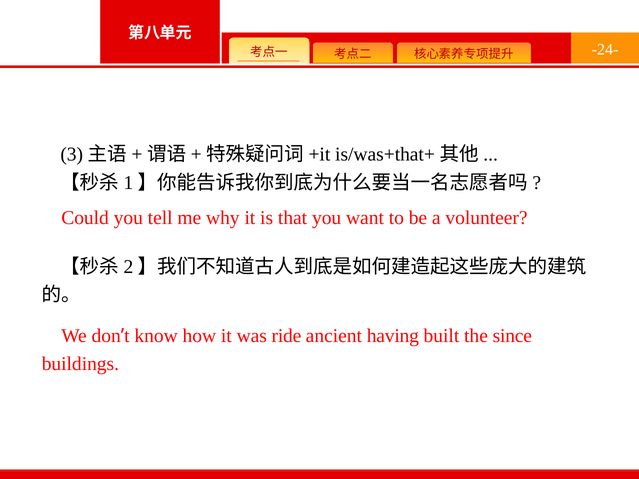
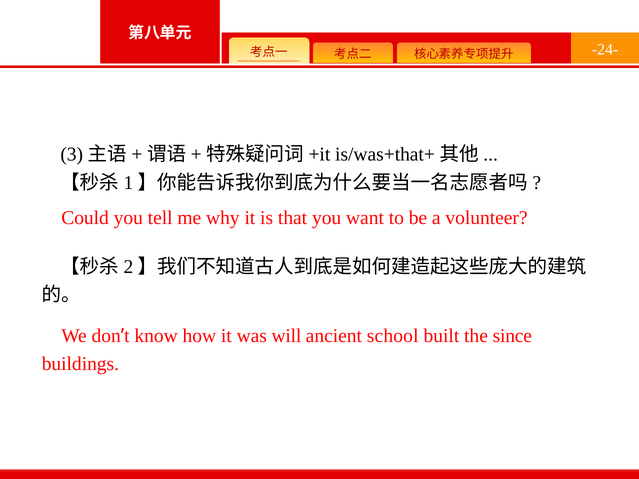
ride: ride -> will (286, 336)
having: having -> school (393, 336)
